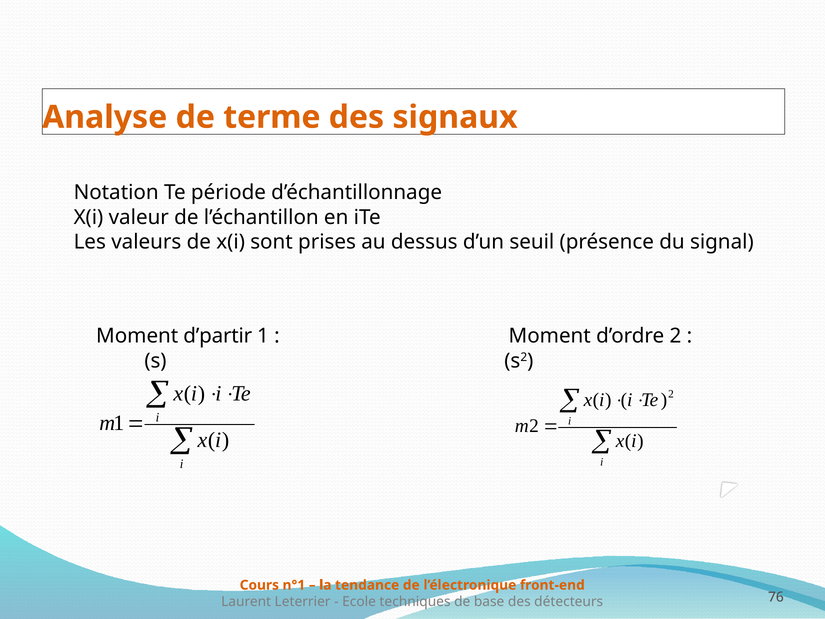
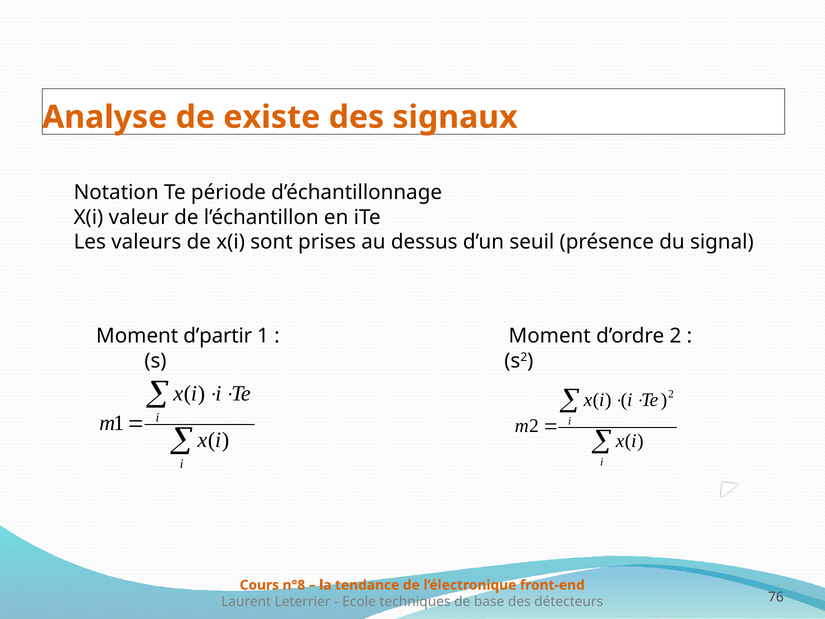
terme: terme -> existe (272, 117)
n°1: n°1 -> n°8 (294, 585)
